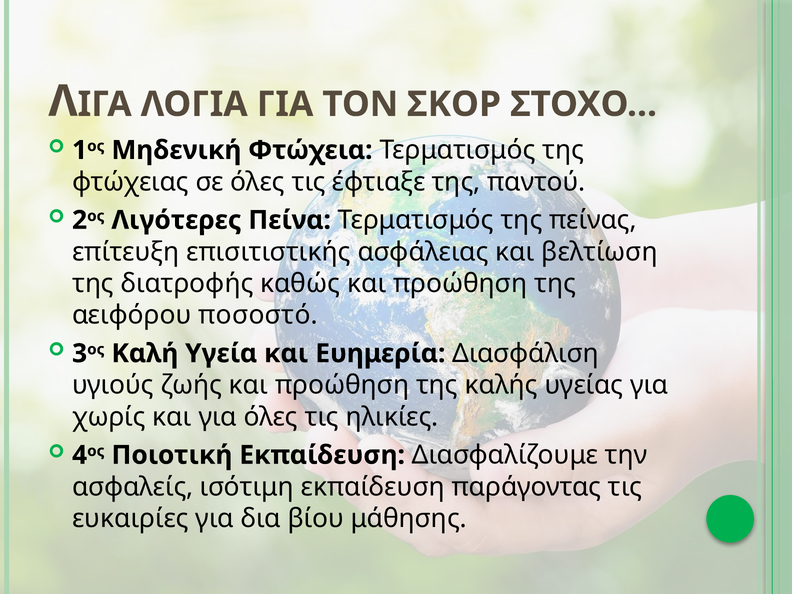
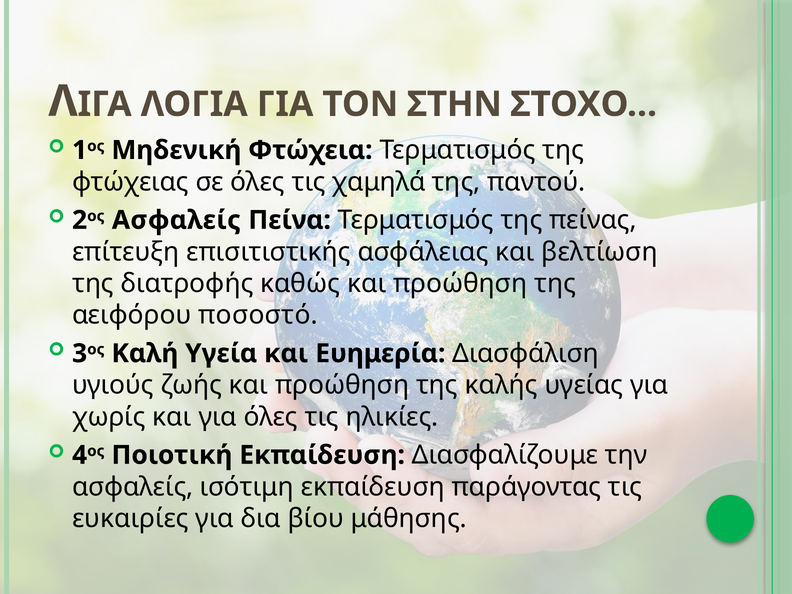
ΣΚΟΡ: ΣΚΟΡ -> ΣΤΗΝ (454, 104)
έφτιαξε: έφτιαξε -> χαμηλά (379, 182)
Λιγότερες: Λιγότερες -> Ασφαλείς (176, 220)
